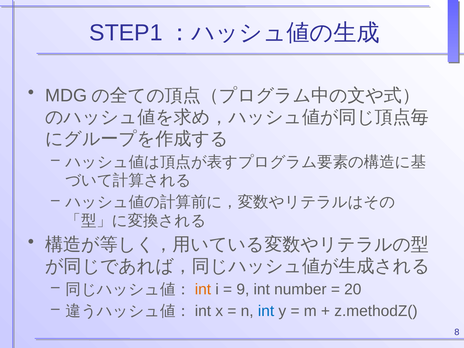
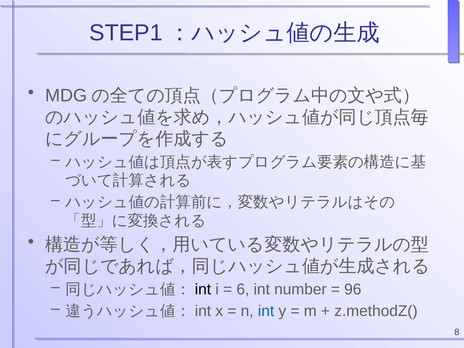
int colour: orange -> black (203, 289)
9: 9 -> 6 (243, 289)
20: 20 -> 96 (353, 289)
